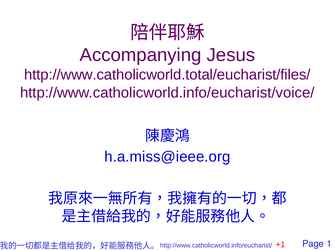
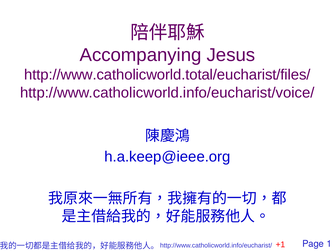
h.a.miss@ieee.org: h.a.miss@ieee.org -> h.a.keep@ieee.org (167, 157)
